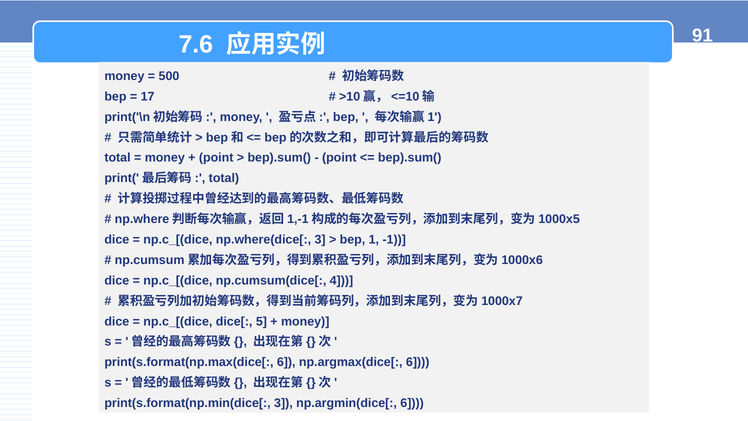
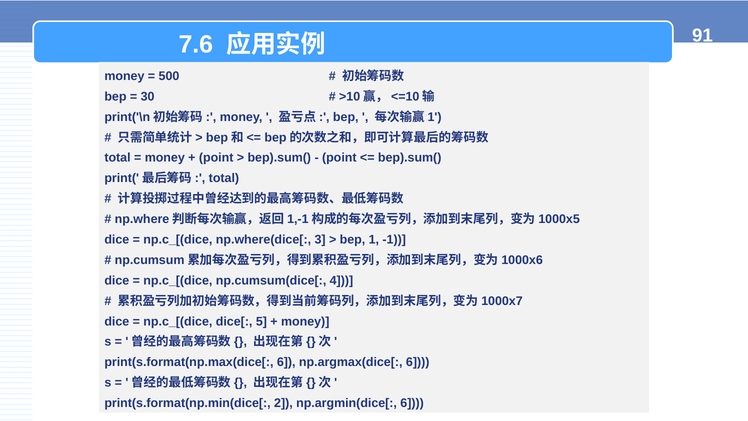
17: 17 -> 30 (148, 96)
print(s.format(np.min(dice[ 3: 3 -> 2 (283, 403)
